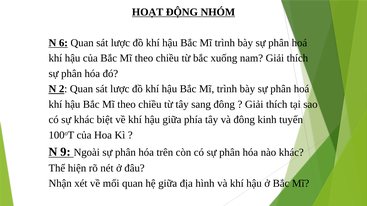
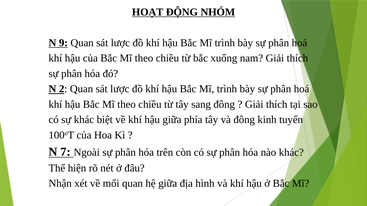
6: 6 -> 9 (63, 43)
9: 9 -> 7 (66, 152)
